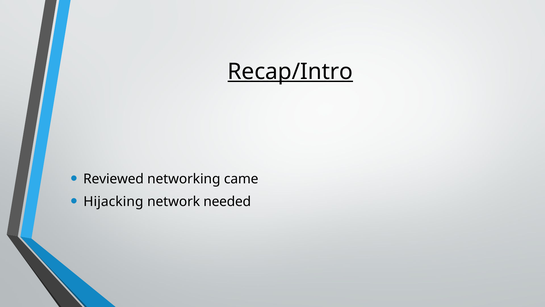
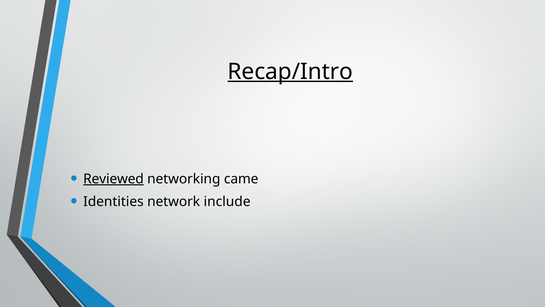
Reviewed underline: none -> present (114, 179)
Hijacking: Hijacking -> Identities (113, 201)
needed: needed -> include (227, 201)
